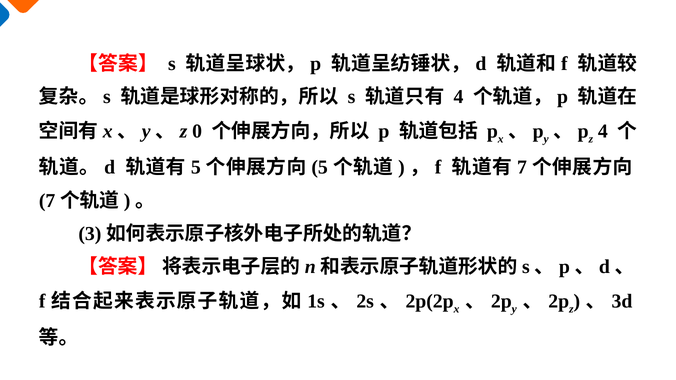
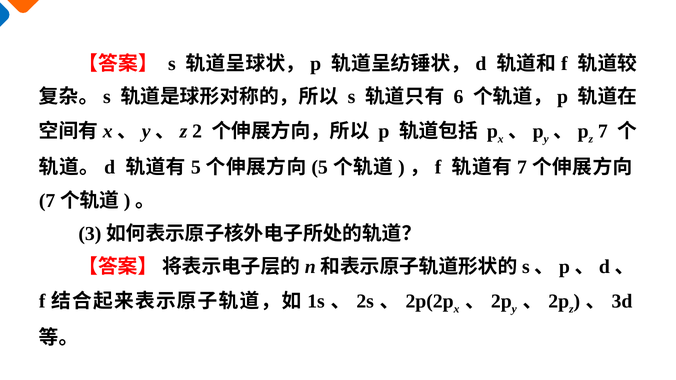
4: 4 -> 6 (458, 97)
0: 0 -> 2 (197, 131)
4: 4 -> 7 (603, 131)
